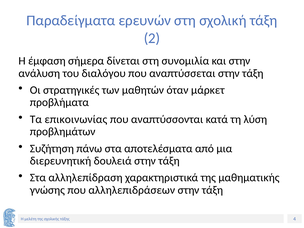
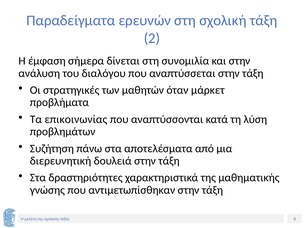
αλληλεπίδραση: αλληλεπίδραση -> δραστηριότητες (86, 178)
αλληλεπιδράσεων: αλληλεπιδράσεων -> αντιμετωπίσθηκαν (132, 190)
